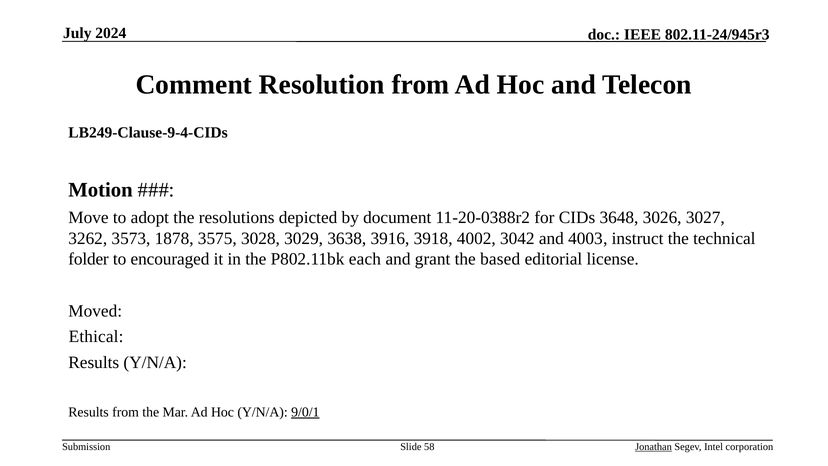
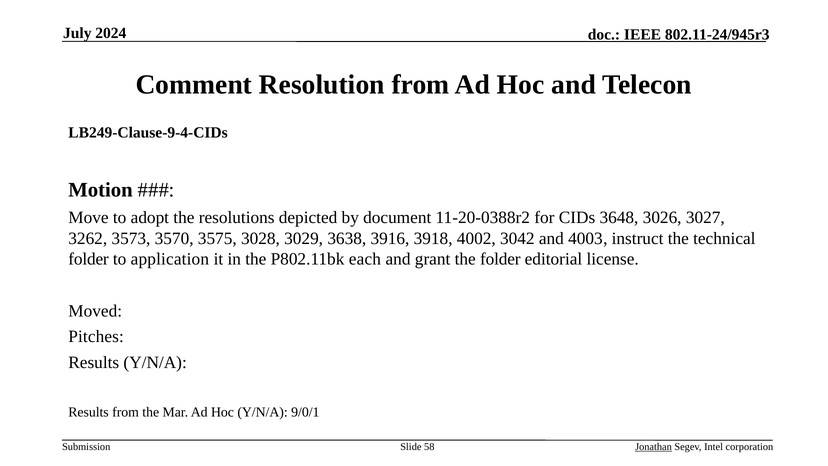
1878: 1878 -> 3570 (174, 238)
encouraged: encouraged -> application (170, 259)
the based: based -> folder (500, 259)
Ethical: Ethical -> Pitches (96, 337)
9/0/1 underline: present -> none (305, 412)
